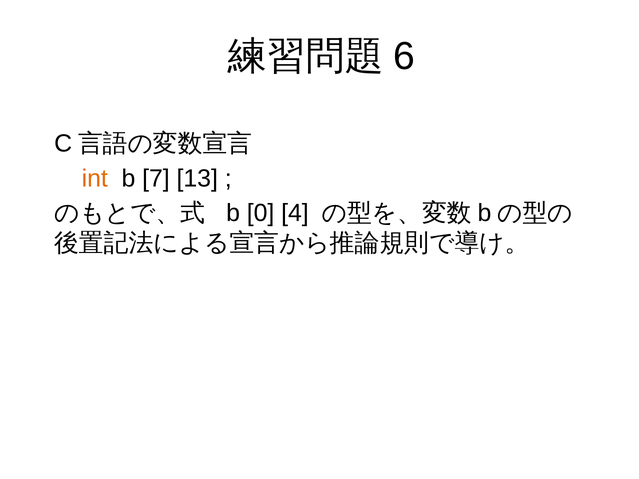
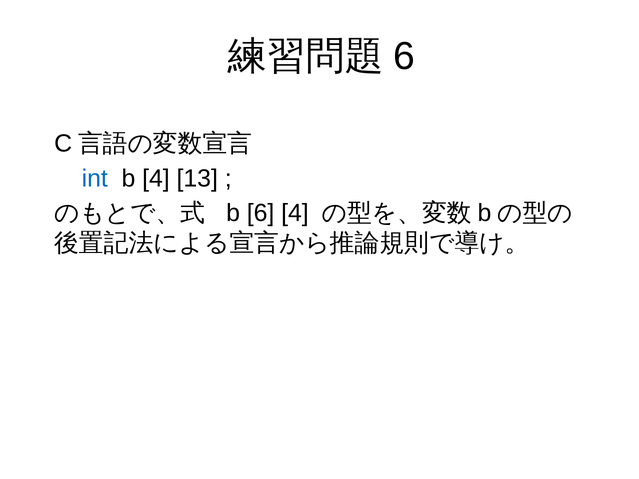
int colour: orange -> blue (95, 179)
b 7: 7 -> 4 (156, 179)
b 0: 0 -> 6 (261, 213)
